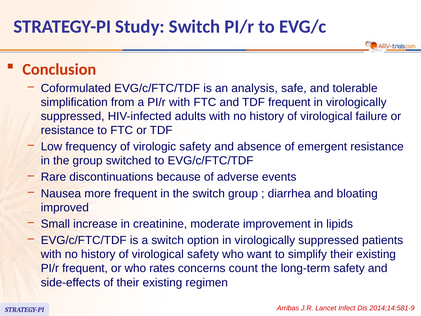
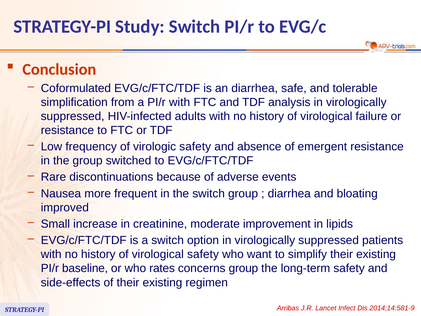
an analysis: analysis -> diarrhea (255, 88)
TDF frequent: frequent -> analysis (289, 102)
PI/r frequent: frequent -> baseline (85, 268)
concerns count: count -> group (243, 268)
